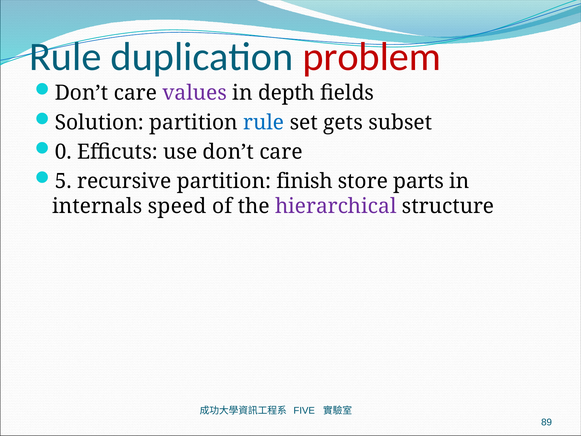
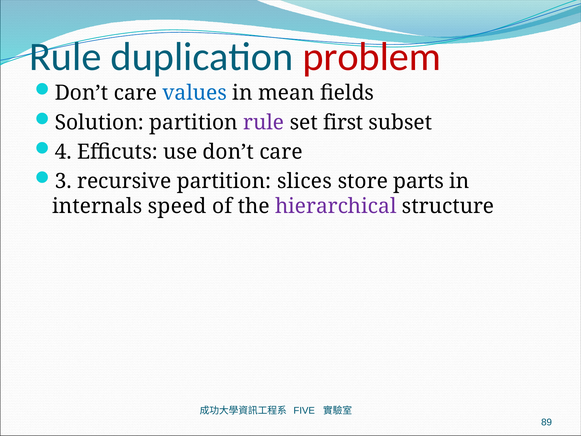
values colour: purple -> blue (195, 93)
depth: depth -> mean (286, 93)
rule colour: blue -> purple (264, 122)
gets: gets -> first (343, 122)
0: 0 -> 4 (63, 152)
5: 5 -> 3 (63, 181)
finish: finish -> slices (304, 181)
